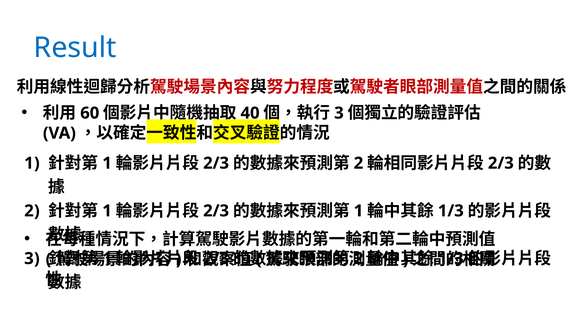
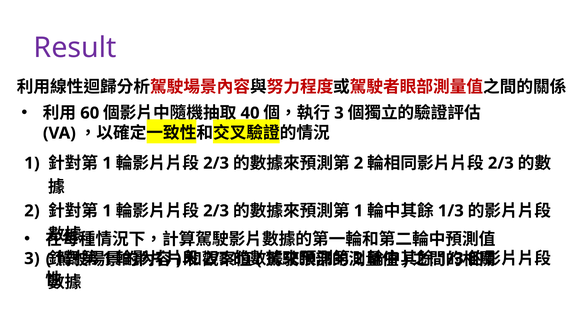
Result colour: blue -> purple (75, 48)
